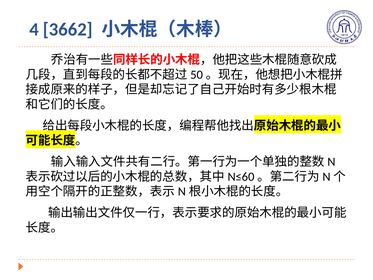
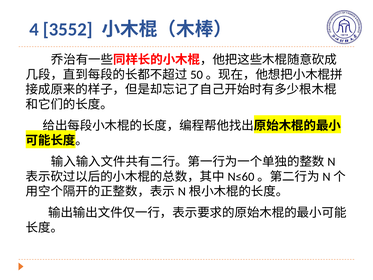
3662: 3662 -> 3552 (68, 29)
